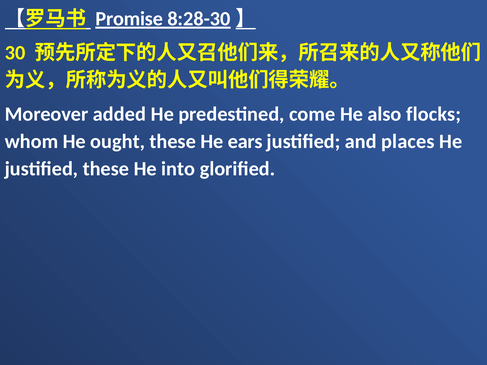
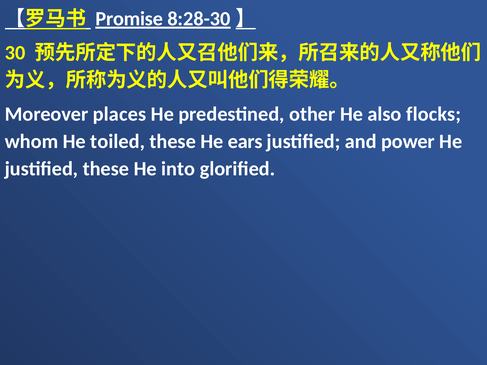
added: added -> places (120, 114)
come: come -> other (312, 114)
ought: ought -> toiled (118, 142)
places: places -> power (408, 142)
